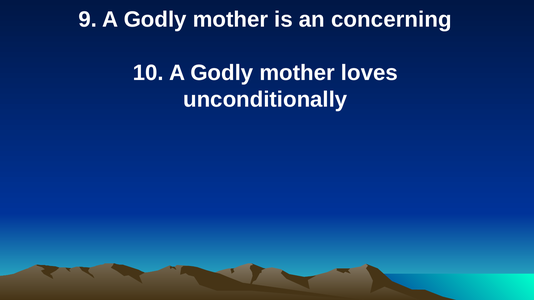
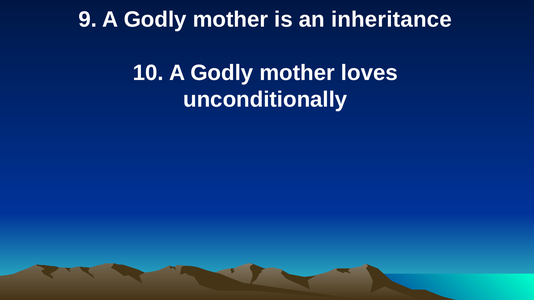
concerning: concerning -> inheritance (391, 19)
